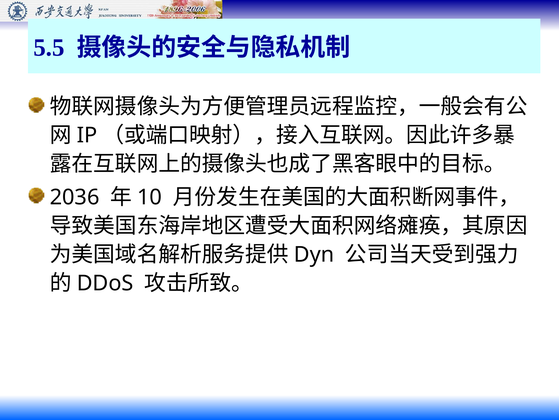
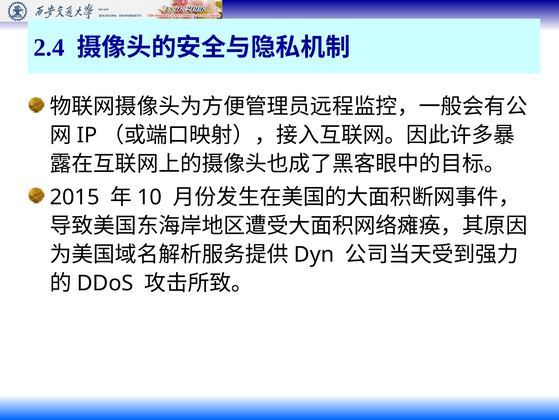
5.5: 5.5 -> 2.4 (49, 48)
2036: 2036 -> 2015 (75, 197)
